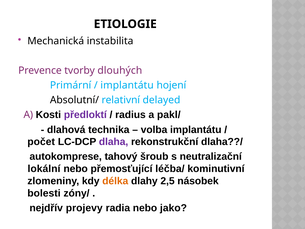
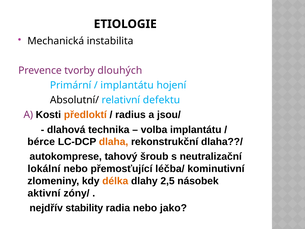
delayed: delayed -> defektu (161, 100)
předloktí colour: purple -> orange (85, 115)
pakl/: pakl/ -> jsou/ (169, 115)
počet: počet -> bérce (41, 142)
dlaha colour: purple -> orange (114, 142)
bolesti: bolesti -> aktivní (44, 193)
projevy: projevy -> stability (84, 208)
